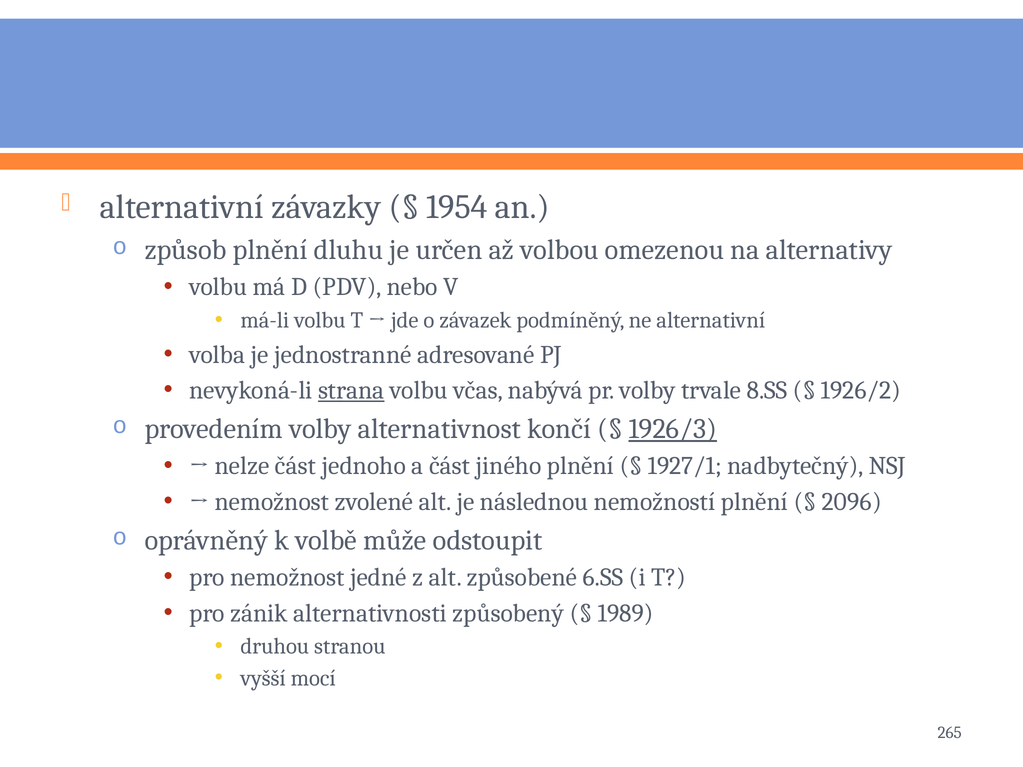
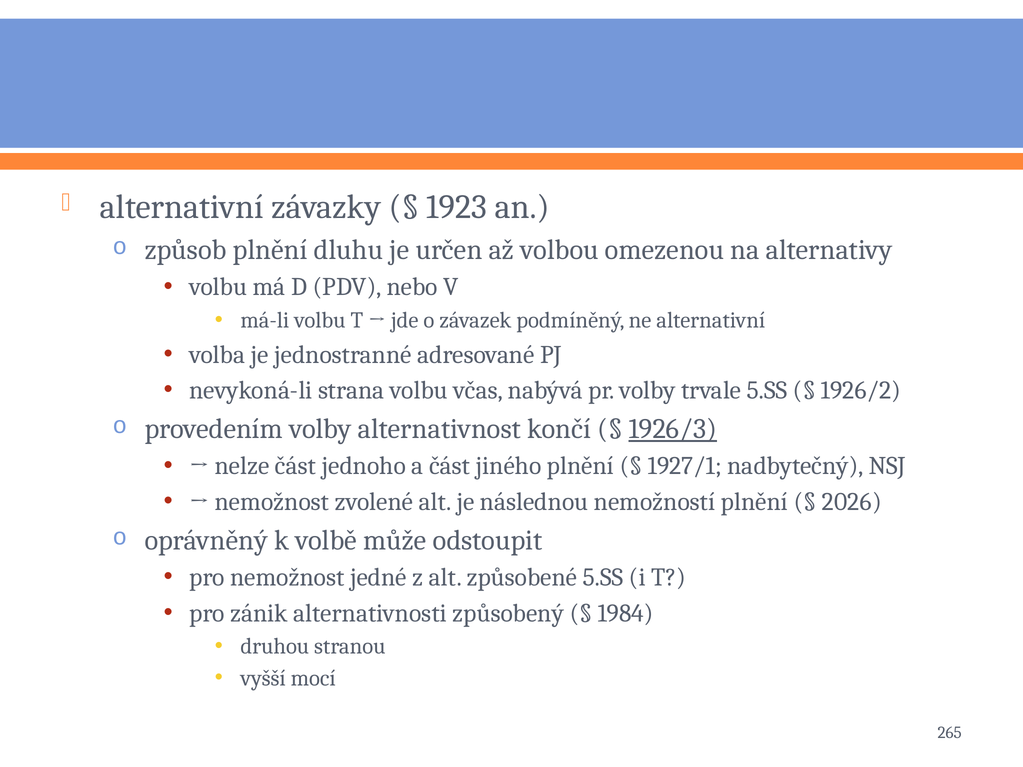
1954: 1954 -> 1923 (457, 207)
strana underline: present -> none (351, 391)
trvale 8.SS: 8.SS -> 5.SS (767, 391)
2096: 2096 -> 2026 (852, 502)
způsobené 6.SS: 6.SS -> 5.SS (603, 578)
1989: 1989 -> 1984 (626, 613)
